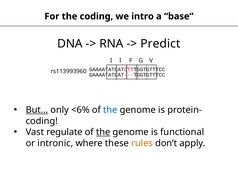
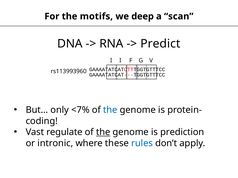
the coding: coding -> motifs (96, 16)
intro: intro -> deep (143, 16)
base: base -> scan (179, 16)
But… underline: present -> none (37, 110)
<6%: <6% -> <7% (80, 110)
functional: functional -> prediction (182, 132)
rules colour: orange -> blue (142, 144)
